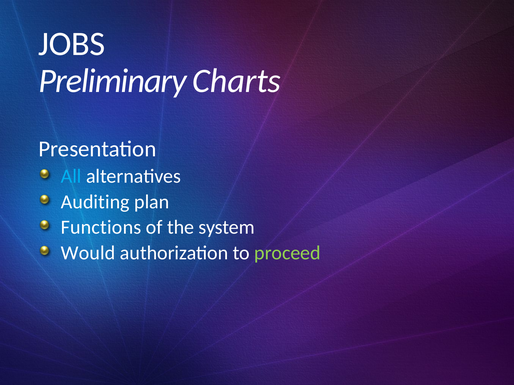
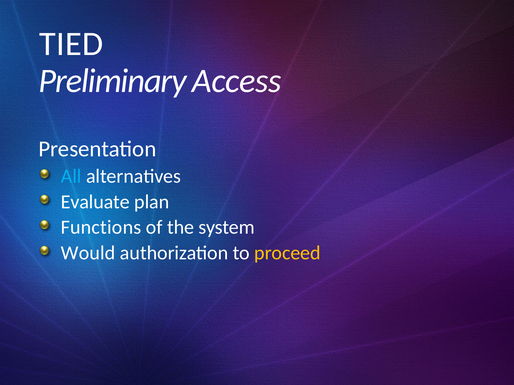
JOBS: JOBS -> TIED (71, 44)
Charts: Charts -> Access (237, 81)
Auditing: Auditing -> Evaluate (95, 202)
proceed colour: light green -> yellow (287, 253)
